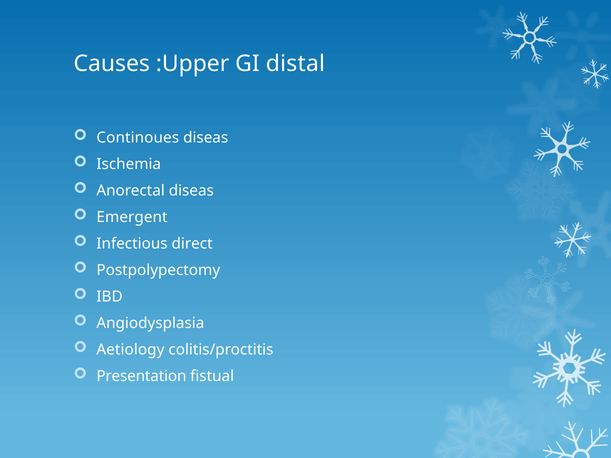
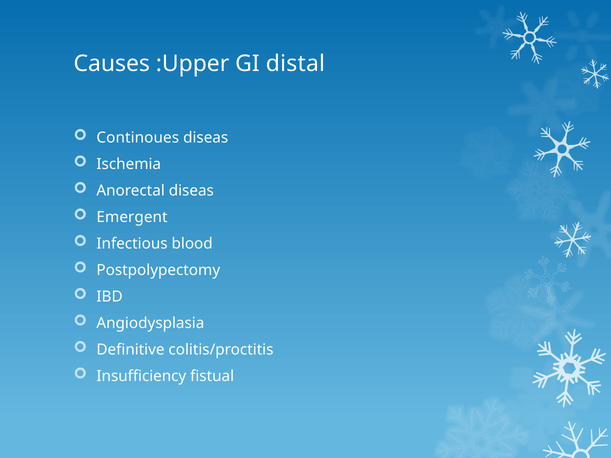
direct: direct -> blood (192, 244)
Aetiology: Aetiology -> Definitive (131, 350)
Presentation: Presentation -> Insufficiency (141, 376)
